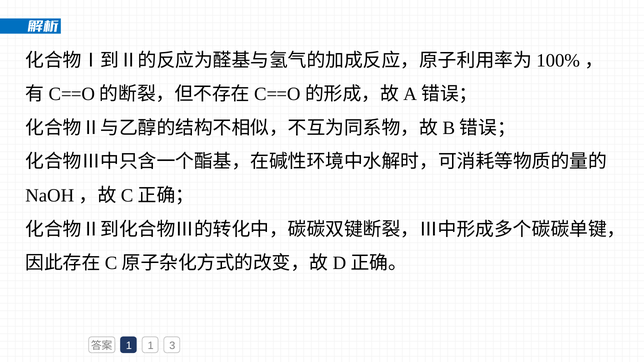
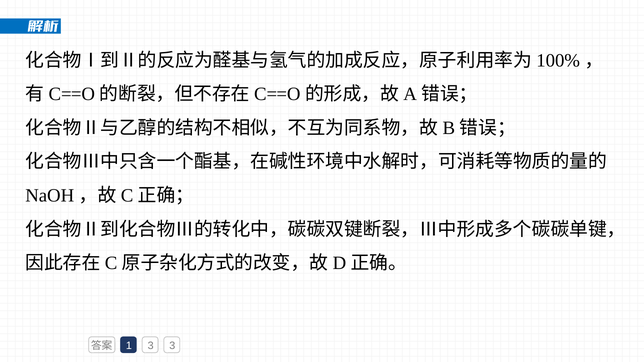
1 1: 1 -> 3 (151, 346)
